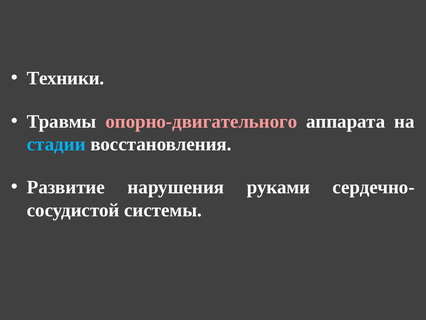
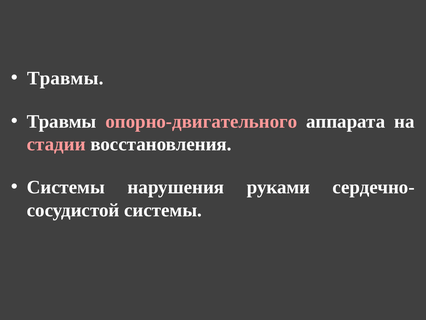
Техники: Техники -> Травмы (65, 78)
стадии colour: light blue -> pink (56, 144)
Развитие: Развитие -> Системы (66, 187)
